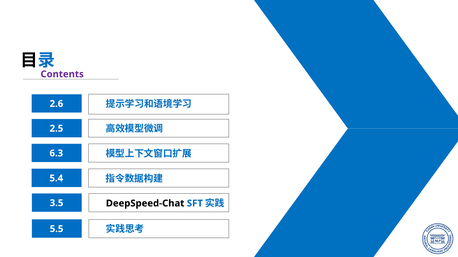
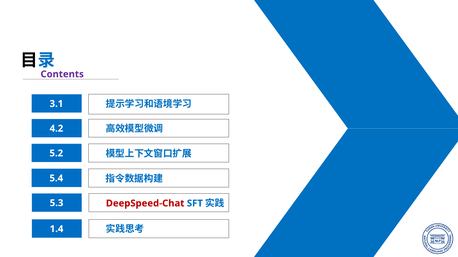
2.6: 2.6 -> 3.1 (56, 104)
2.5: 2.5 -> 4.2 (56, 129)
6.3: 6.3 -> 5.2 (56, 154)
3.5: 3.5 -> 5.3 (57, 203)
DeepSpeed-Chat colour: black -> red (145, 204)
5.5: 5.5 -> 1.4 (57, 229)
